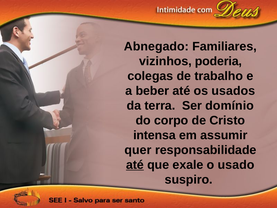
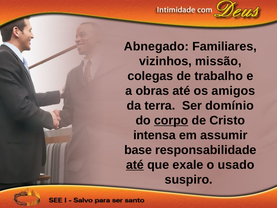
poderia: poderia -> missão (218, 61)
beber: beber -> obras (152, 91)
usados: usados -> amigos (233, 91)
corpo underline: none -> present (171, 120)
quer: quer -> base (138, 150)
